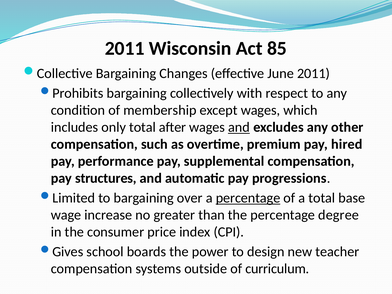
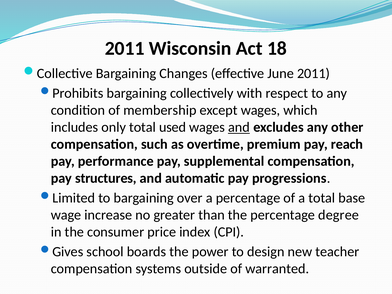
85: 85 -> 18 (277, 48)
after: after -> used (173, 127)
hired: hired -> reach (347, 144)
percentage underline: present -> none (248, 198)
curriculum: curriculum -> warranted (277, 269)
